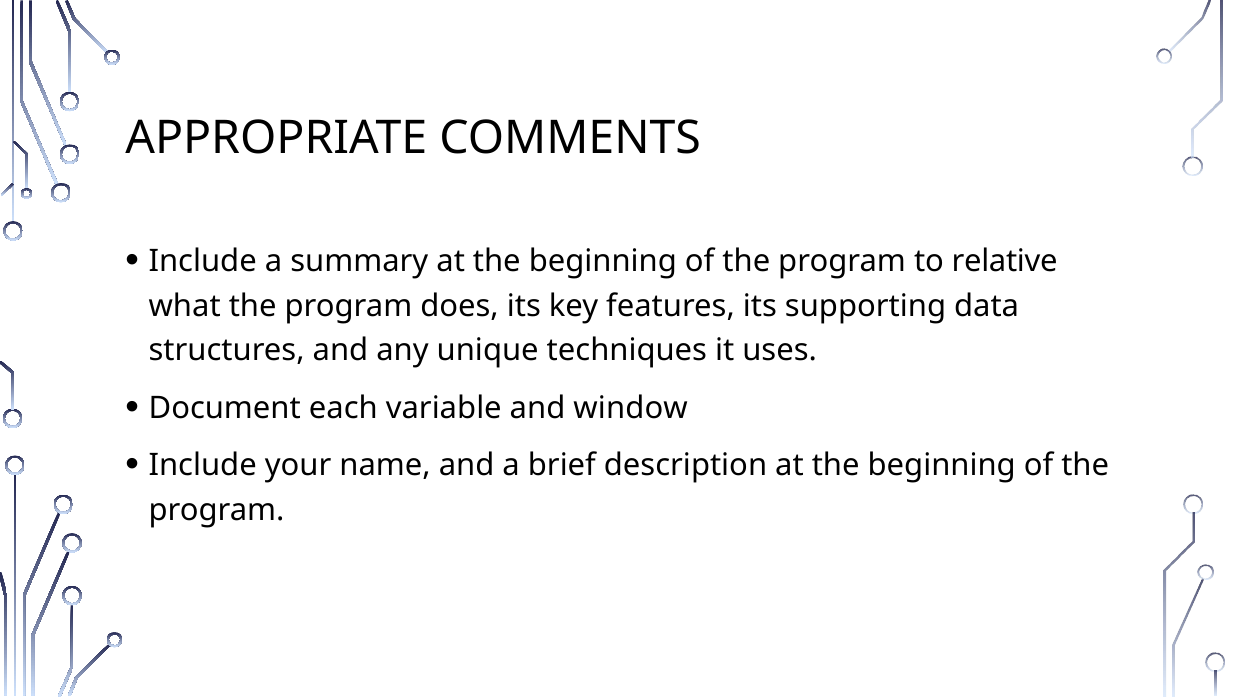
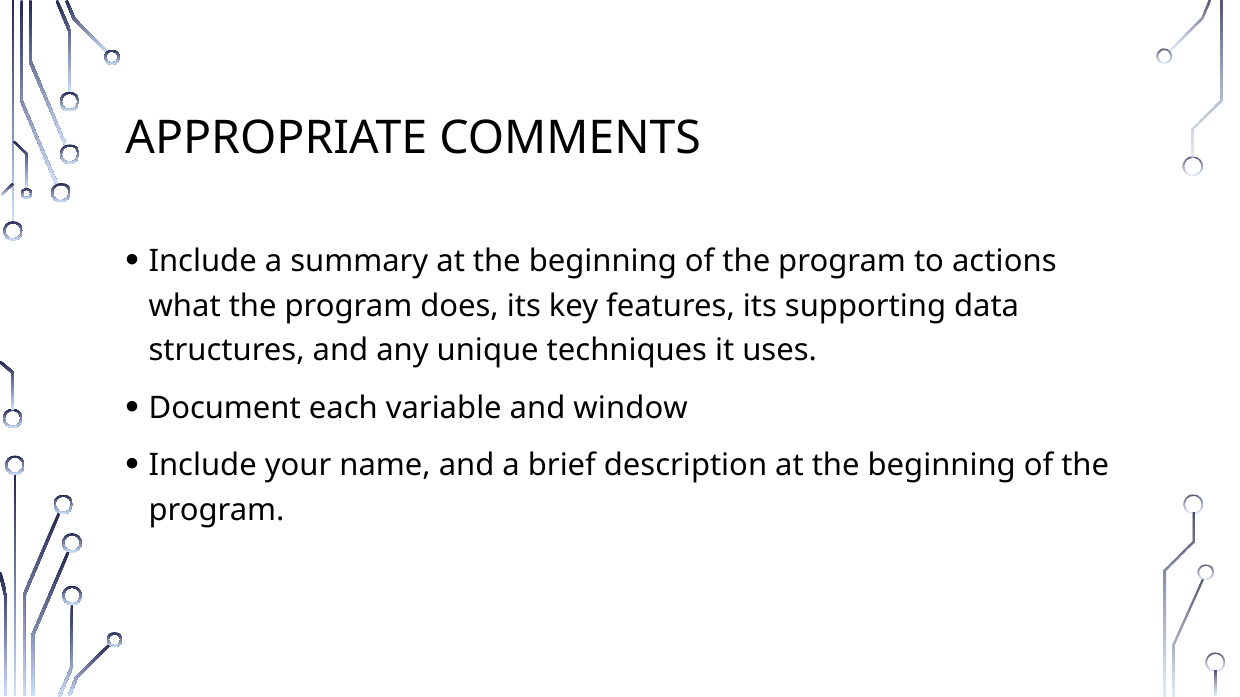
relative: relative -> actions (1004, 262)
